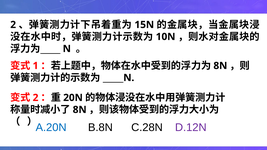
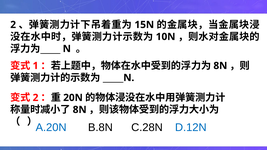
D.12N colour: purple -> blue (191, 128)
